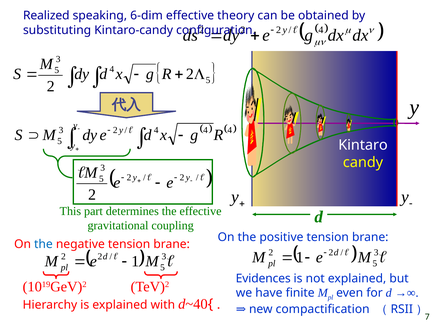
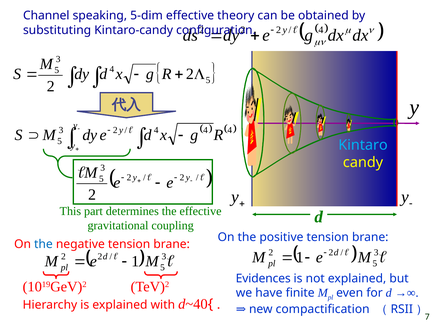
Realized: Realized -> Channel (46, 16)
6-dim: 6-dim -> 5-dim (147, 16)
Kintaro colour: white -> light blue (363, 145)
